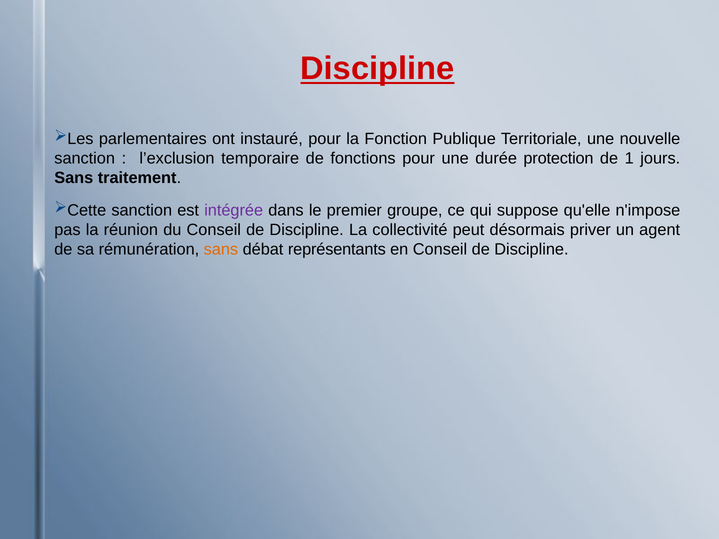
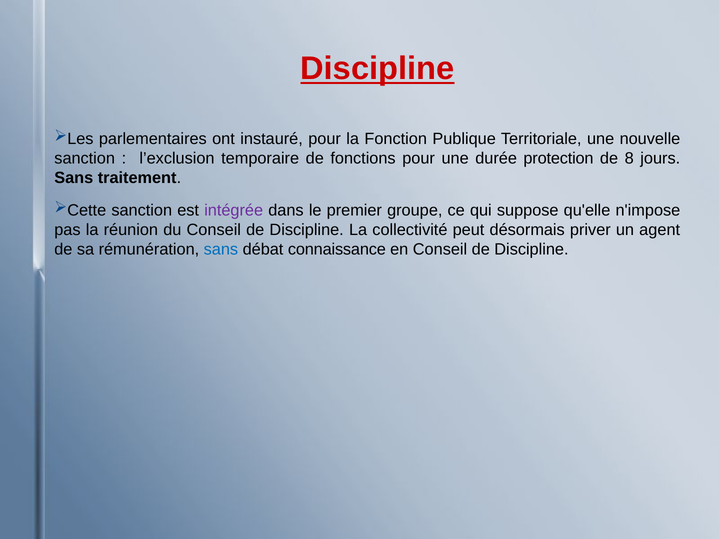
1: 1 -> 8 (629, 158)
sans colour: orange -> blue (221, 249)
représentants: représentants -> connaissance (337, 249)
